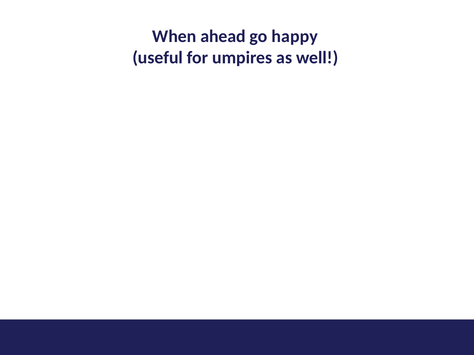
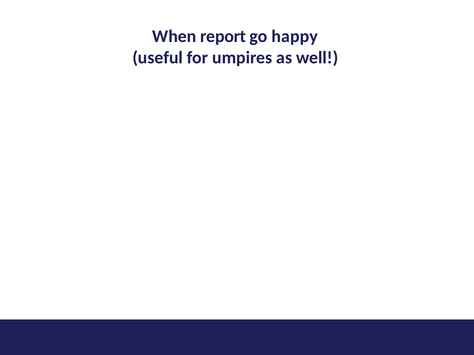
ahead: ahead -> report (223, 36)
